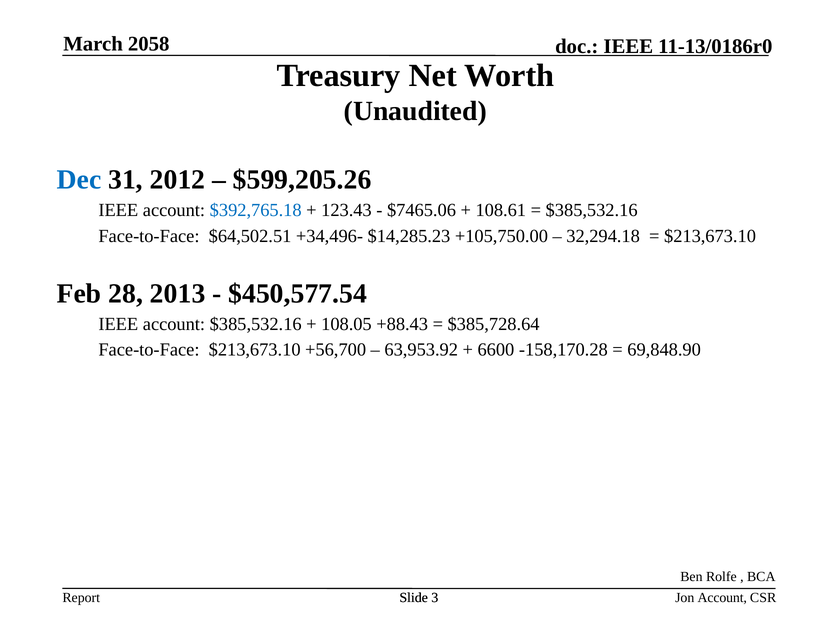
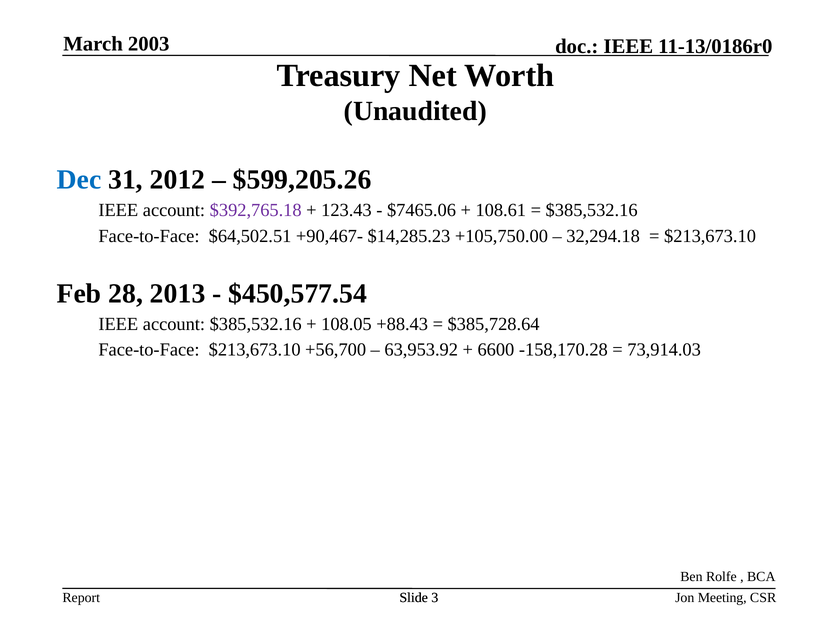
2058: 2058 -> 2003 (149, 44)
$392,765.18 colour: blue -> purple (256, 210)
+34,496-: +34,496- -> +90,467- (330, 236)
69,848.90: 69,848.90 -> 73,914.03 (664, 350)
Jon Account: Account -> Meeting (722, 598)
